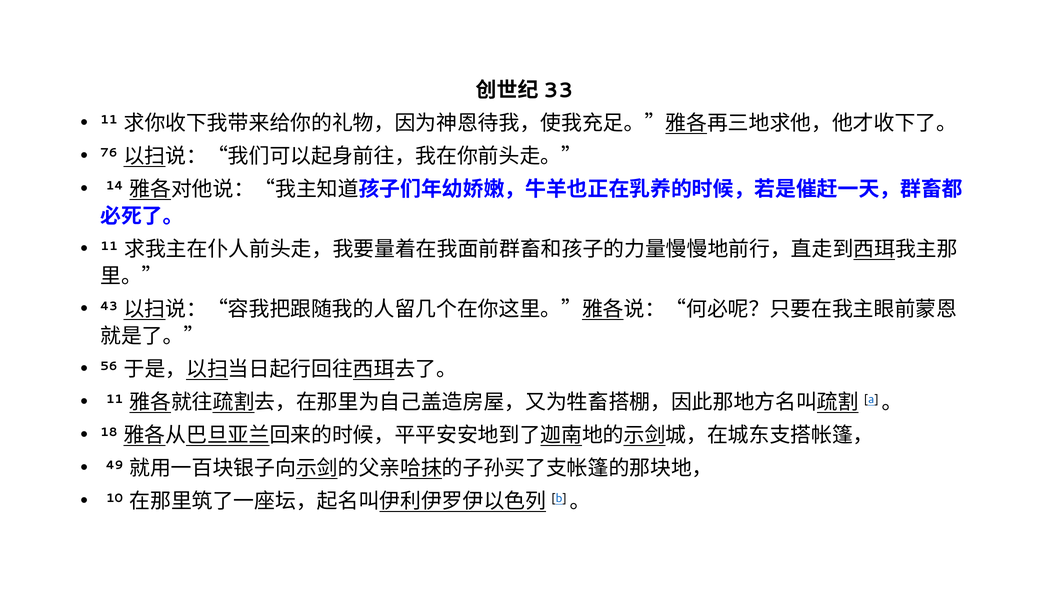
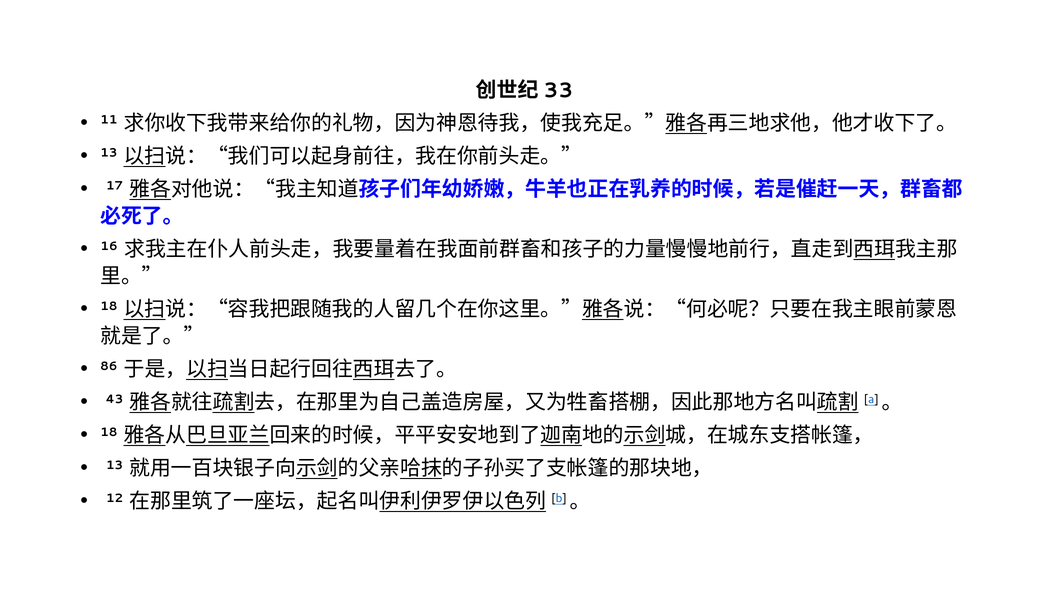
76: 76 -> 13 (109, 153)
14: 14 -> 17 (114, 186)
11: 11 -> 16 (109, 246)
43: 43 -> 18 (109, 306)
56: 56 -> 86 (109, 366)
11: 11 -> 43 (115, 399)
49: 49 -> 13 (114, 465)
10: 10 -> 12 (114, 498)
